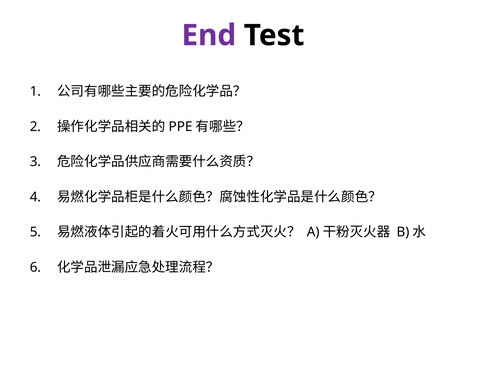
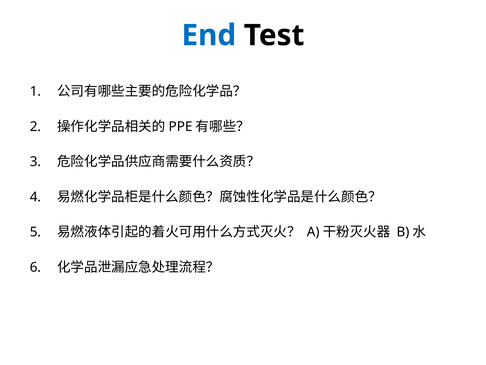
End colour: purple -> blue (209, 35)
